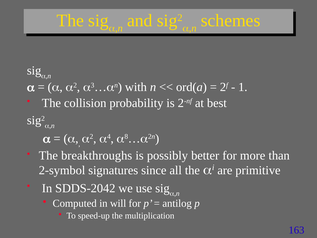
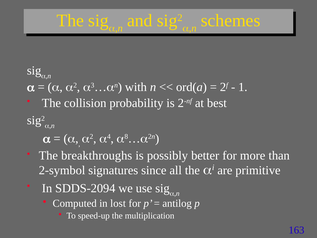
SDDS-2042: SDDS-2042 -> SDDS-2094 (85, 188)
will: will -> lost (118, 203)
